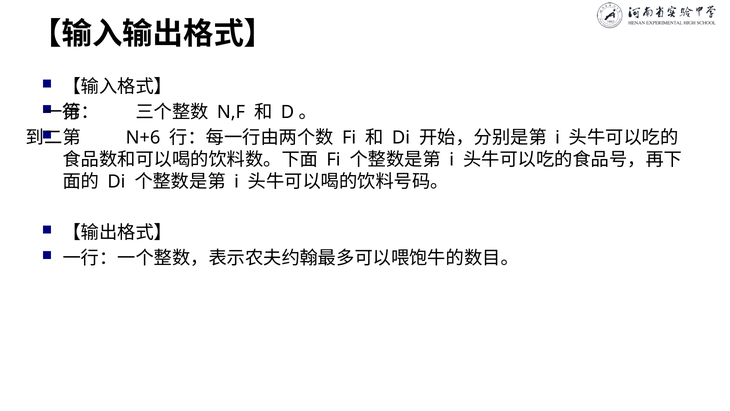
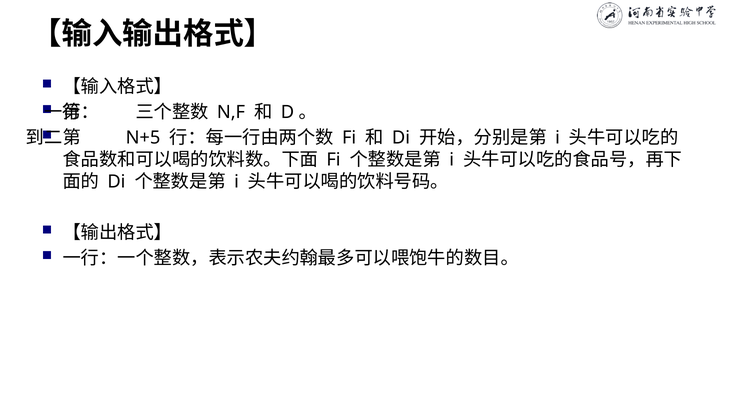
N+6: N+6 -> N+5 (143, 138)
